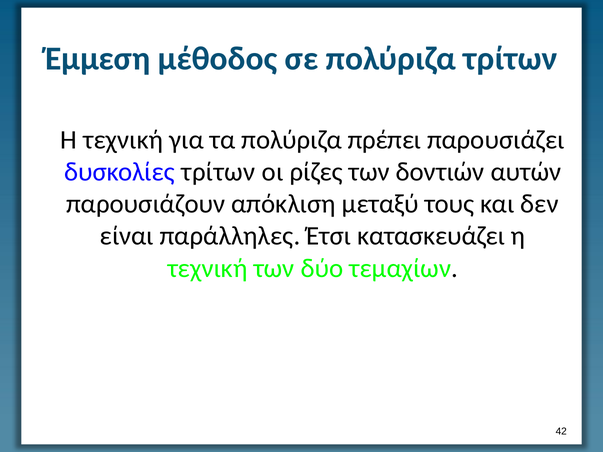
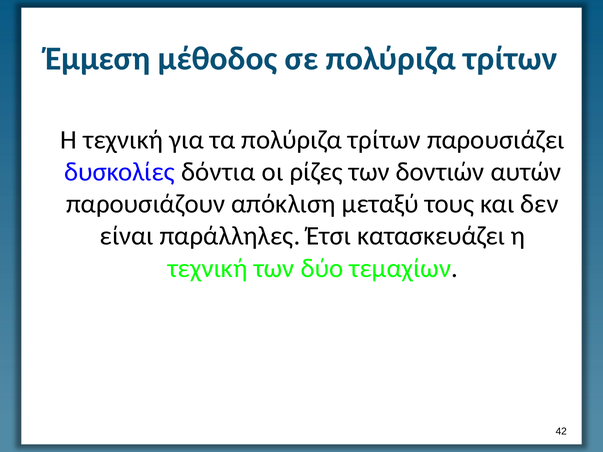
τα πολύριζα πρέπει: πρέπει -> τρίτων (384, 140)
δυσκολίες τρίτων: τρίτων -> δόντια (218, 172)
